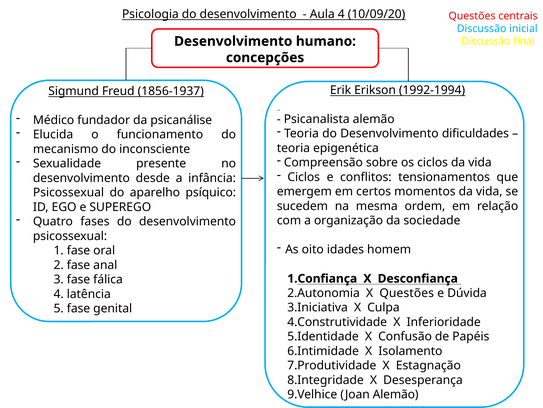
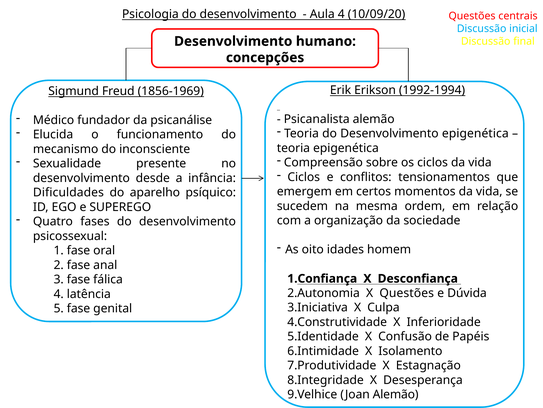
1856-1937: 1856-1937 -> 1856-1969 (171, 91)
Desenvolvimento dificuldades: dificuldades -> epigenética (475, 133)
Psicossexual: Psicossexual -> Dificuldades (68, 192)
